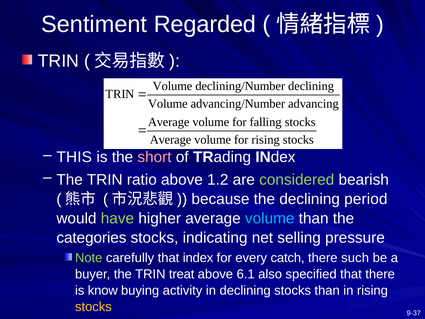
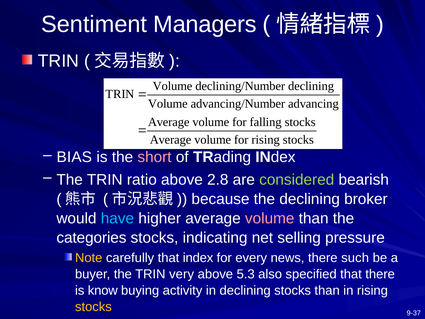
Regarded: Regarded -> Managers (205, 24)
THIS: THIS -> BIAS (74, 157)
1.2: 1.2 -> 2.8 (218, 179)
period: period -> broker (366, 199)
have colour: light green -> light blue (117, 218)
volume colour: light blue -> pink (270, 218)
Note colour: light green -> yellow (89, 258)
catch: catch -> news (288, 258)
treat: treat -> very (182, 274)
6.1: 6.1 -> 5.3 (246, 274)
